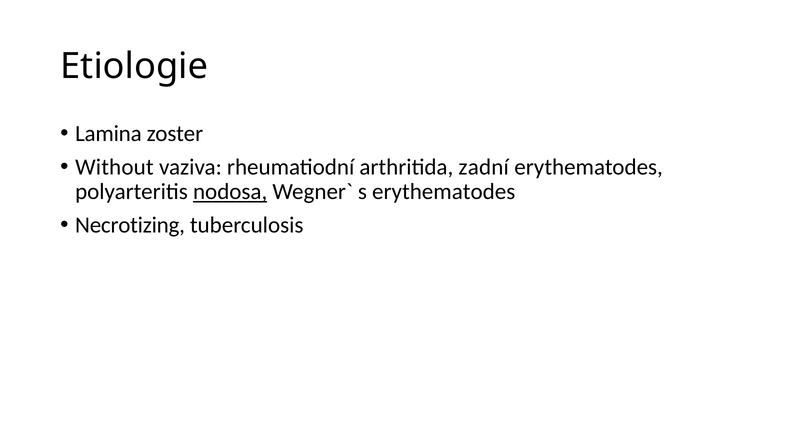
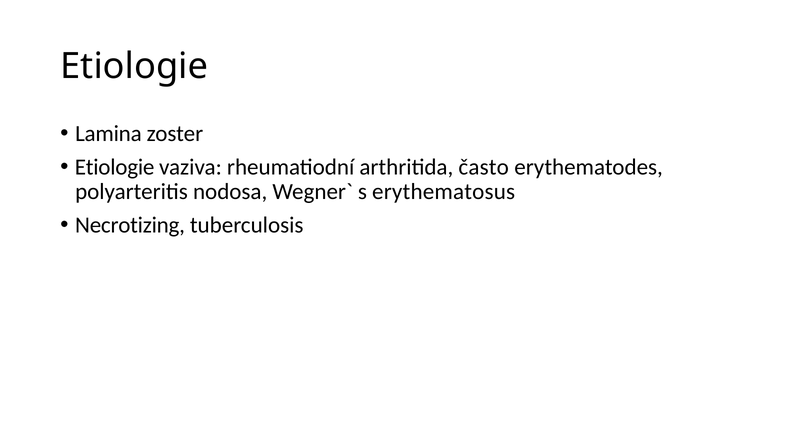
Without: Without -> Etiologie (115, 167)
zadní: zadní -> často (484, 167)
nodosa underline: present -> none (230, 192)
s erythematodes: erythematodes -> erythematosus (444, 192)
